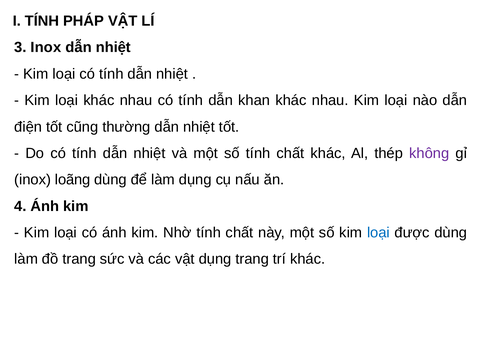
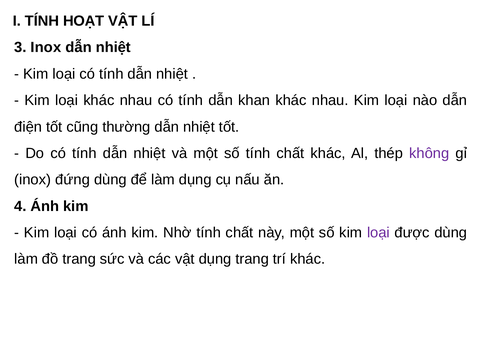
PHÁP: PHÁP -> HOẠT (84, 21)
loãng: loãng -> đứng (72, 180)
loại colour: blue -> purple (378, 233)
